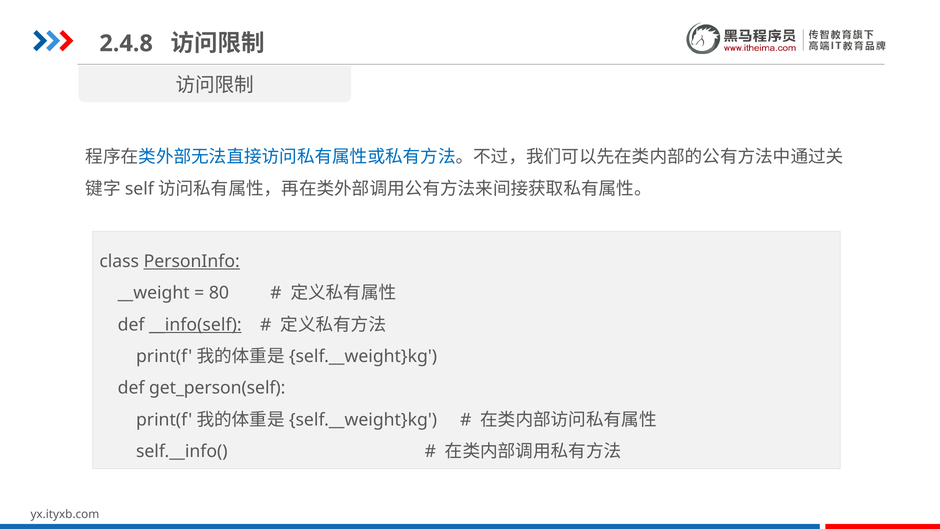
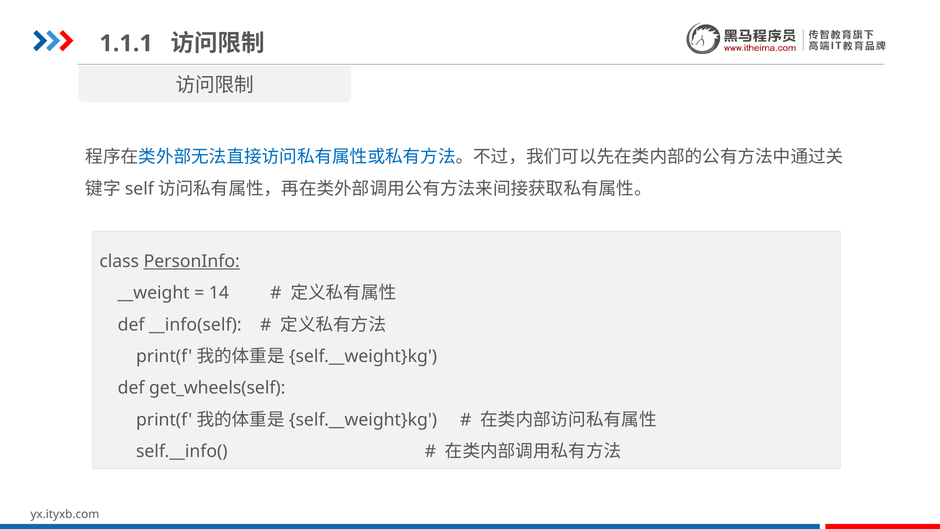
2.4.8: 2.4.8 -> 1.1.1 (126, 43)
80: 80 -> 14 (219, 293)
__info(self underline: present -> none (195, 325)
get_person(self: get_person(self -> get_wheels(self (217, 388)
